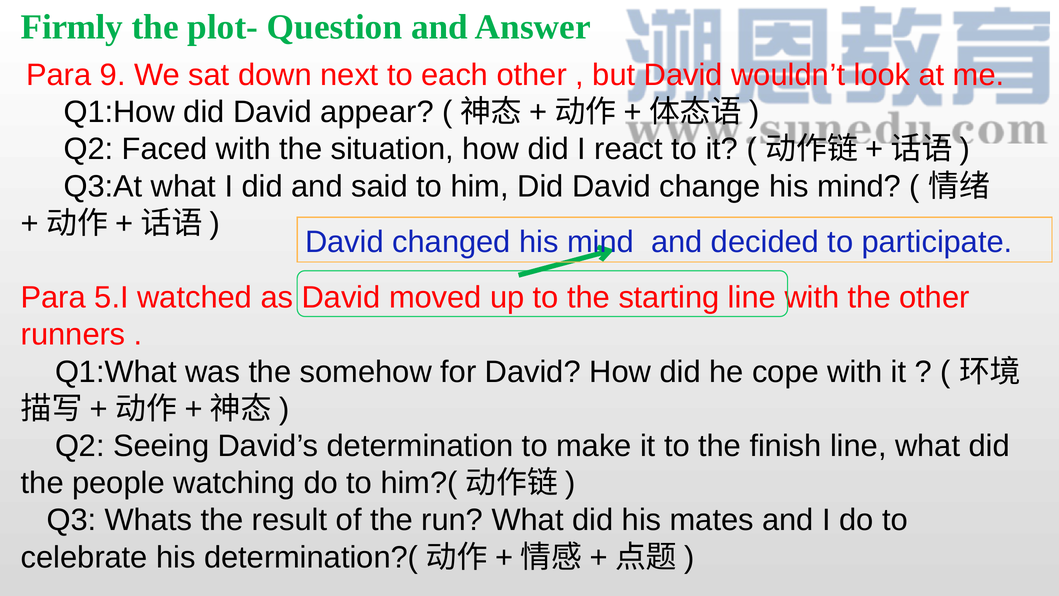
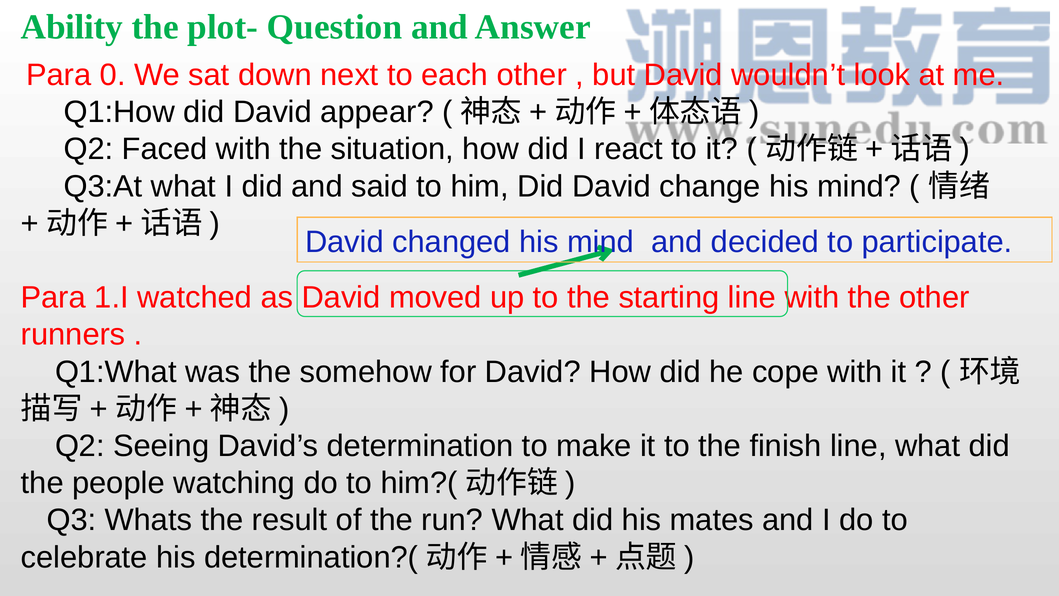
Firmly: Firmly -> Ability (72, 27)
9: 9 -> 0 (113, 75)
5.I: 5.I -> 1.I (112, 297)
